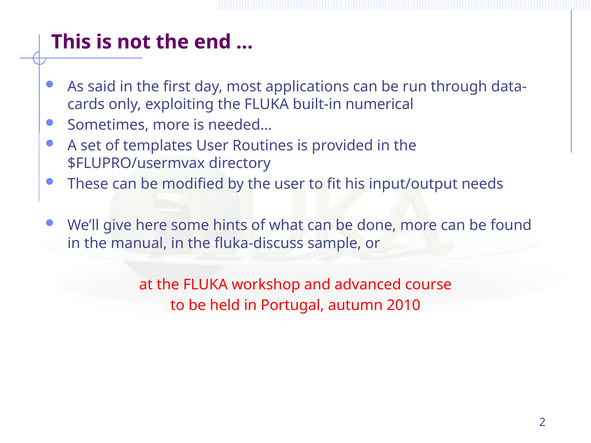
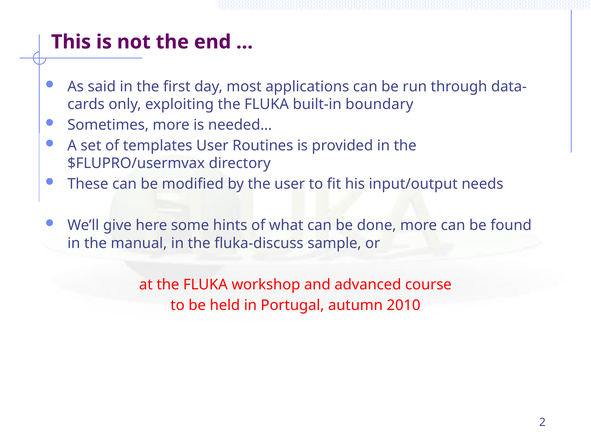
numerical: numerical -> boundary (379, 104)
